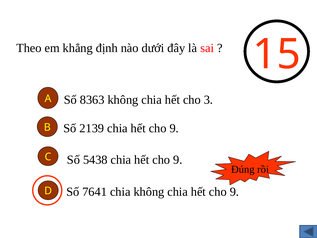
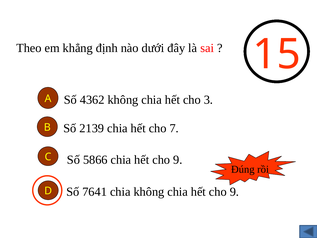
8363: 8363 -> 4362 (92, 100)
9: 9 -> 7 (174, 128)
5438: 5438 -> 5866 (95, 160)
